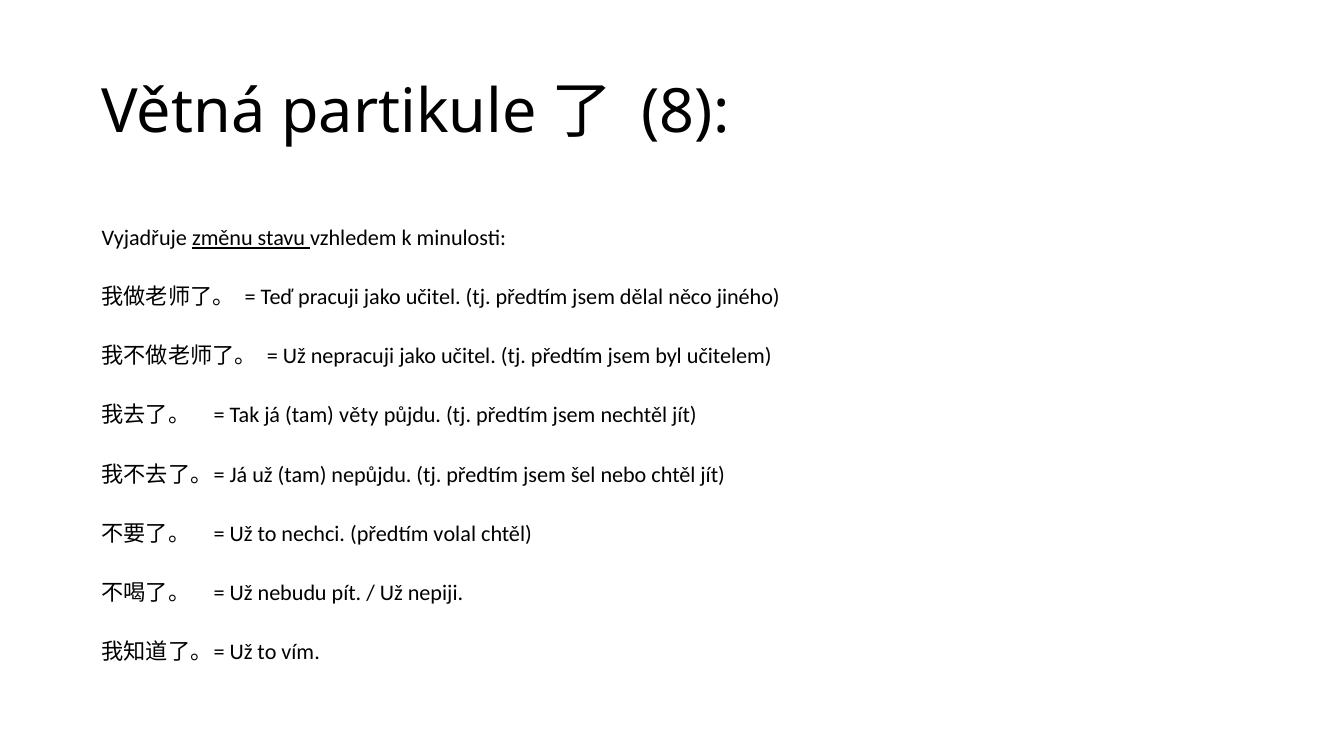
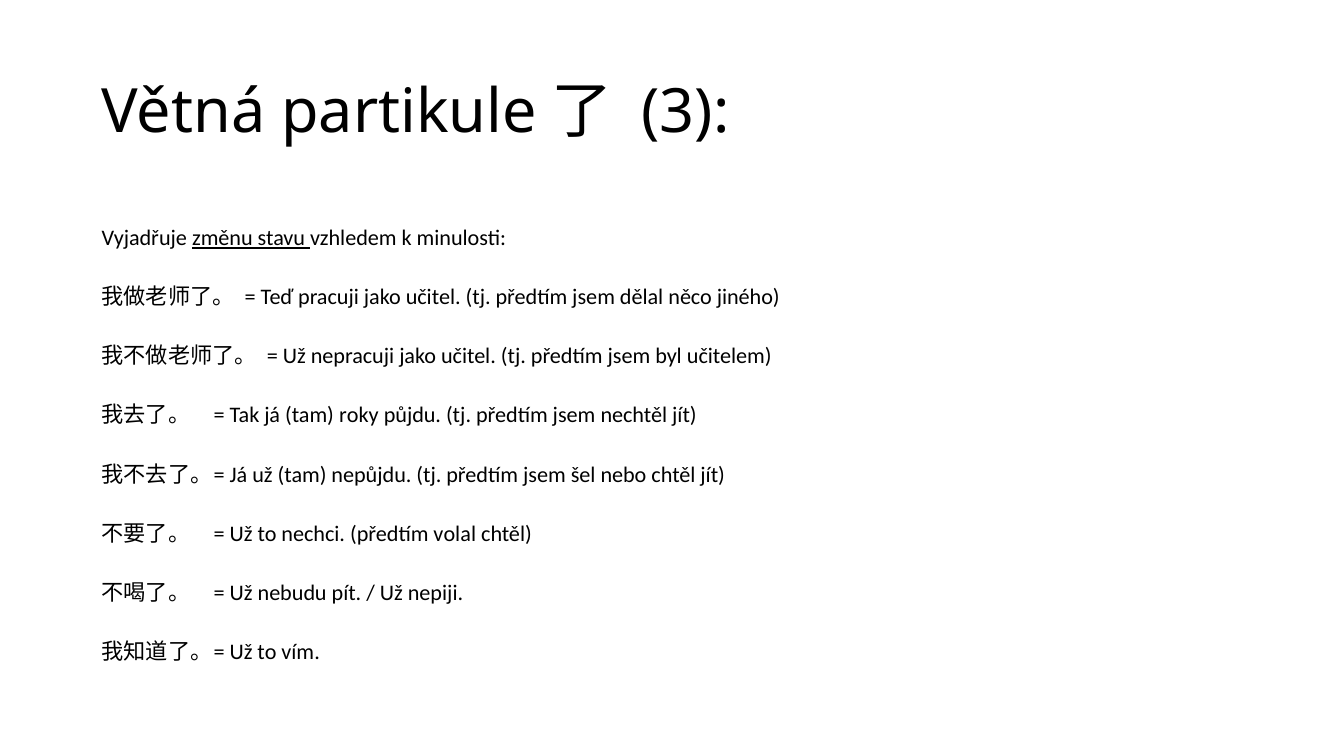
8: 8 -> 3 (685, 112)
věty: věty -> roky (359, 416)
